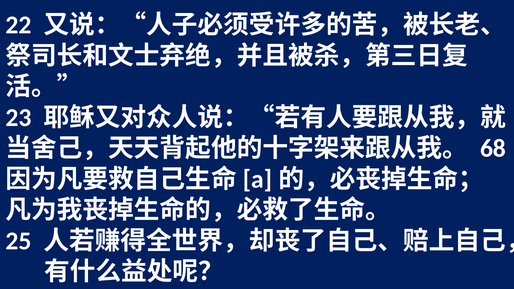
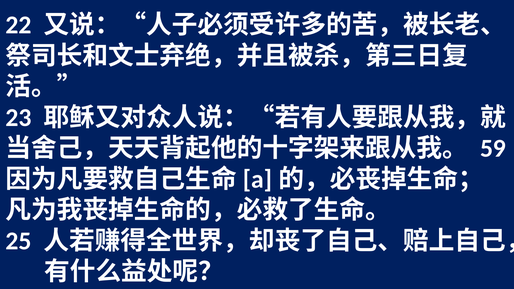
68: 68 -> 59 (493, 148)
